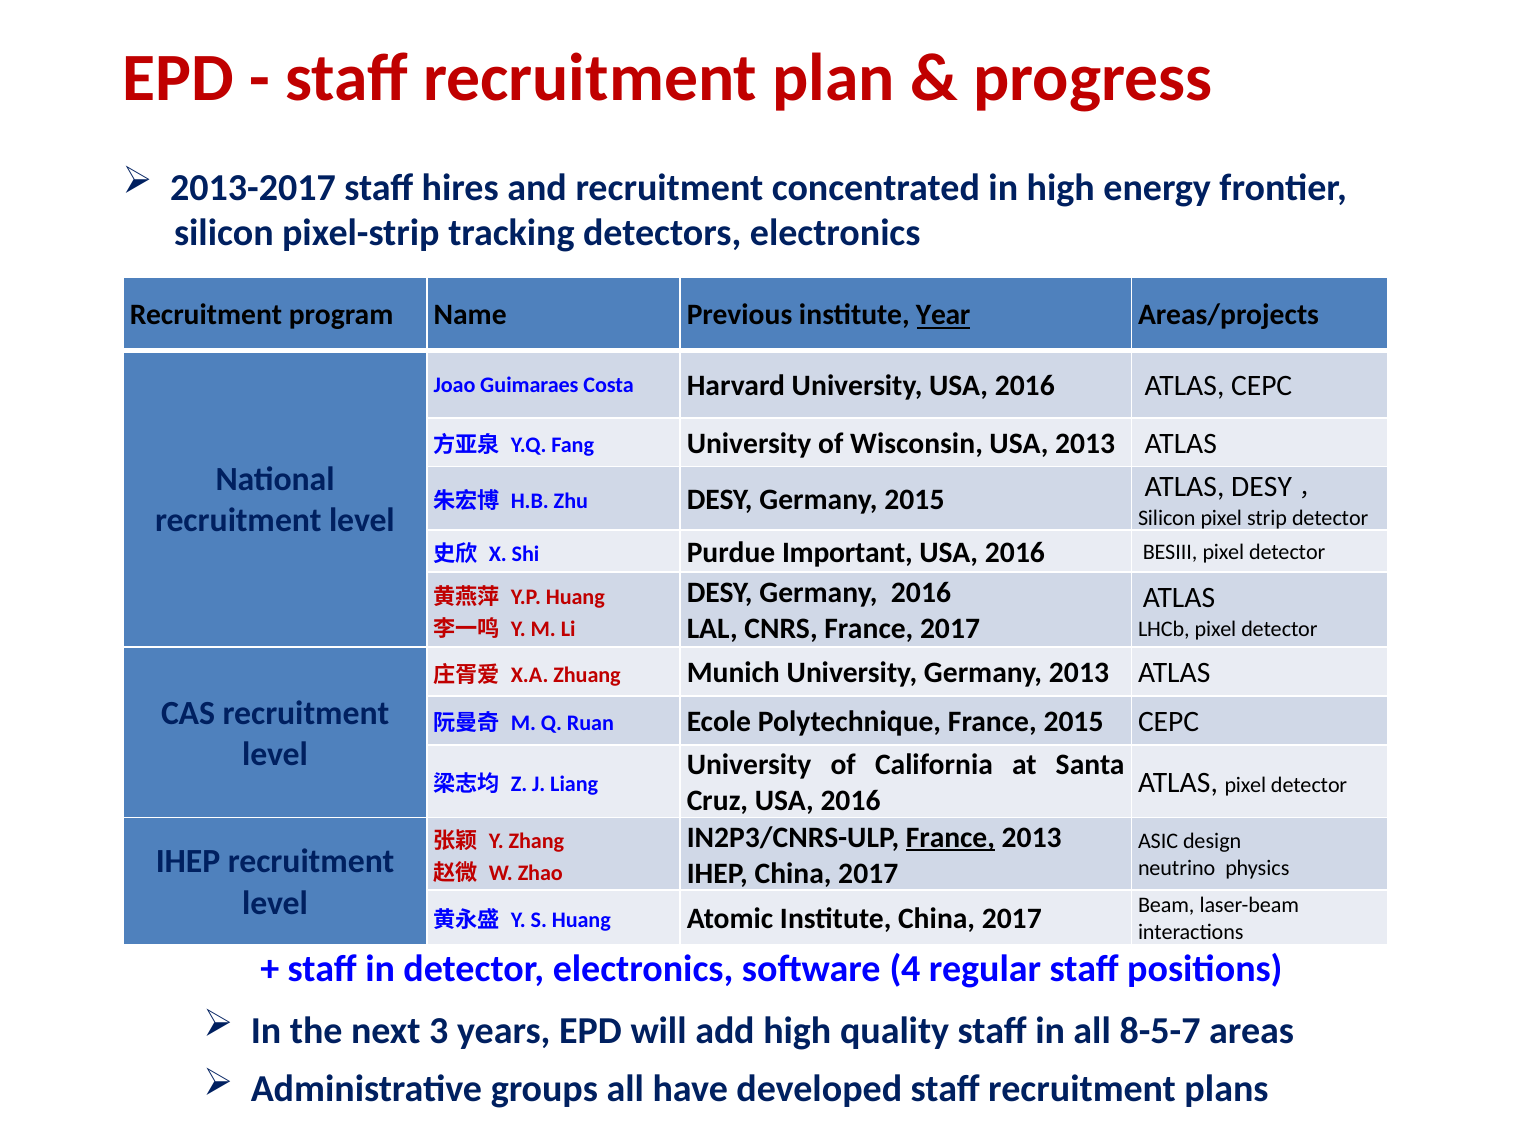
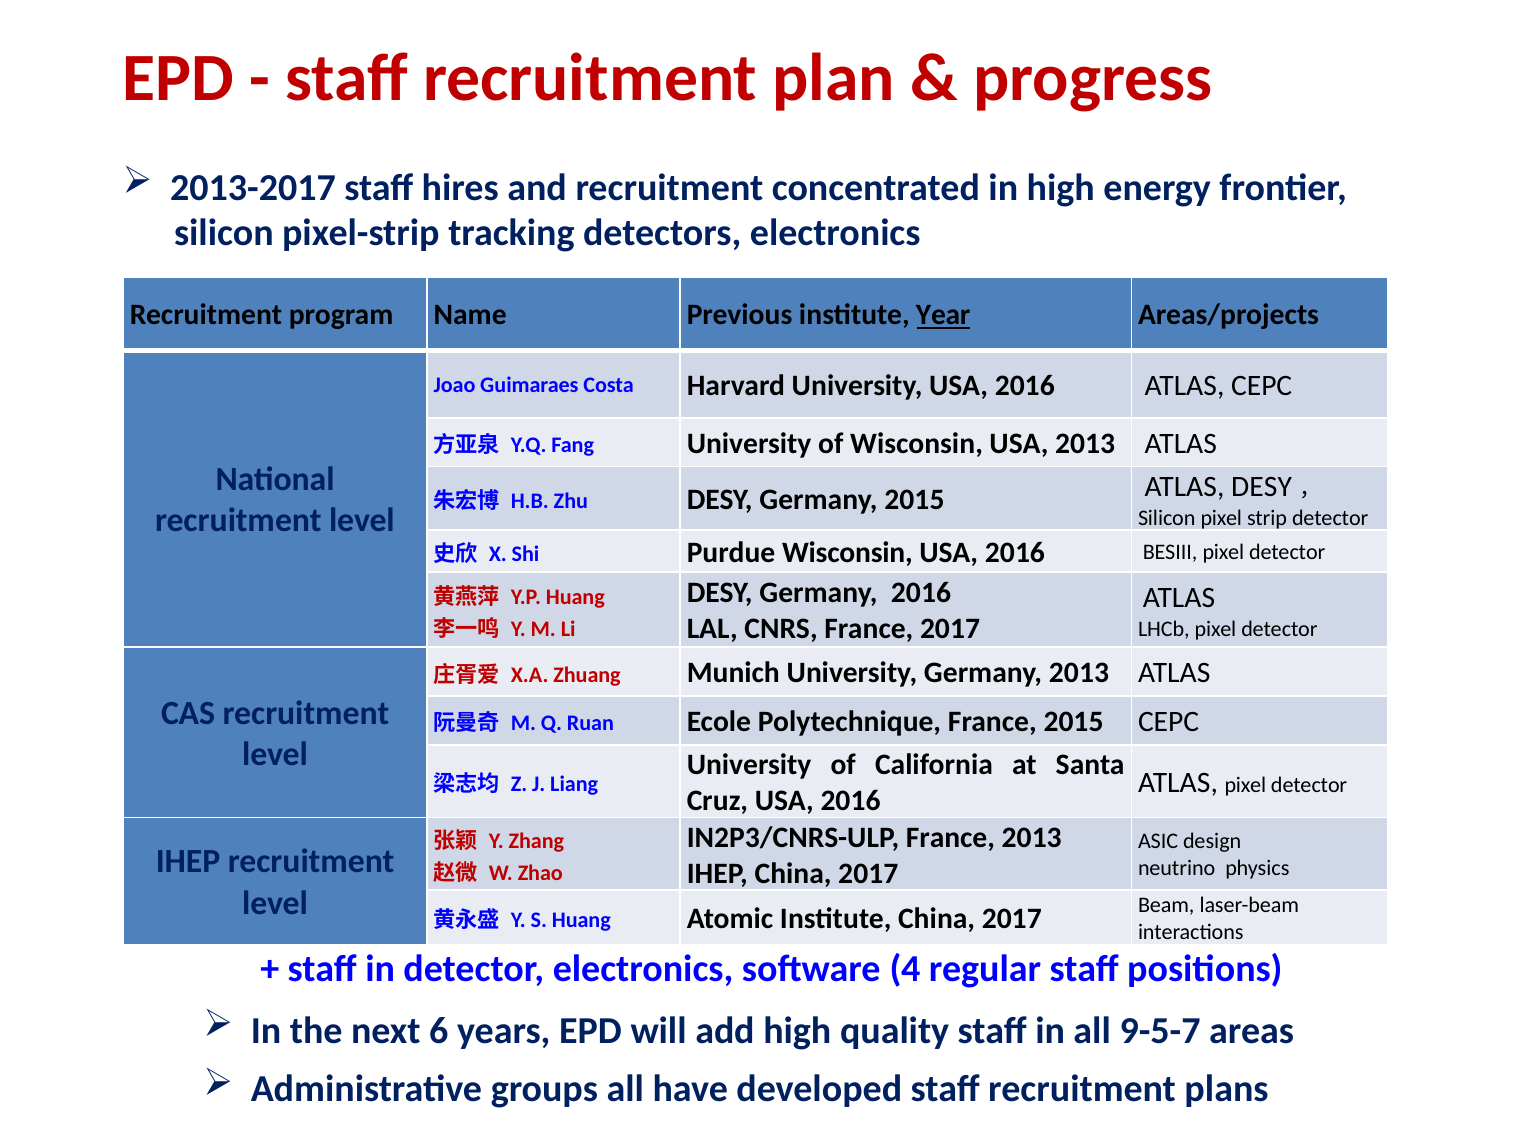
Purdue Important: Important -> Wisconsin (847, 552)
France underline: present -> none (950, 837)
3: 3 -> 6 (439, 1030)
8-5-7: 8-5-7 -> 9-5-7 (1160, 1030)
